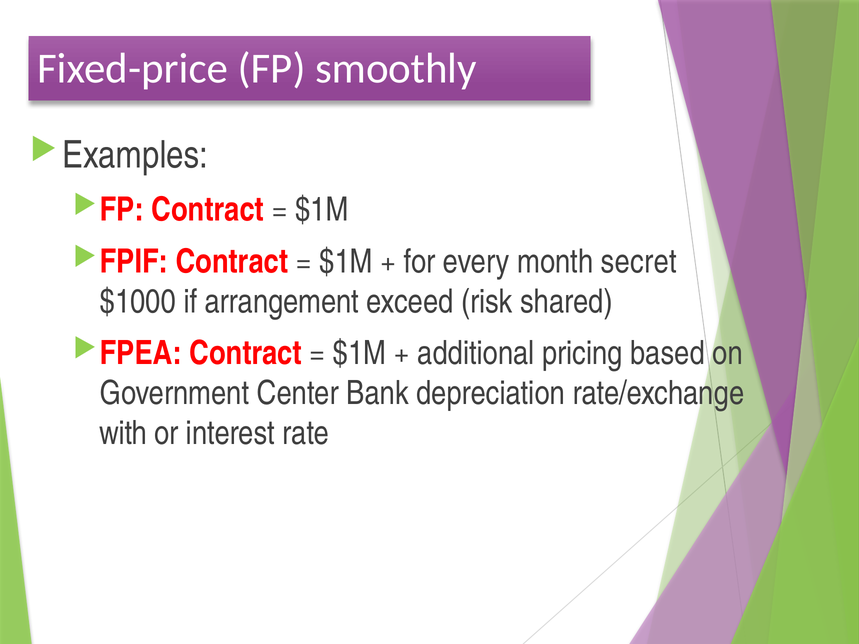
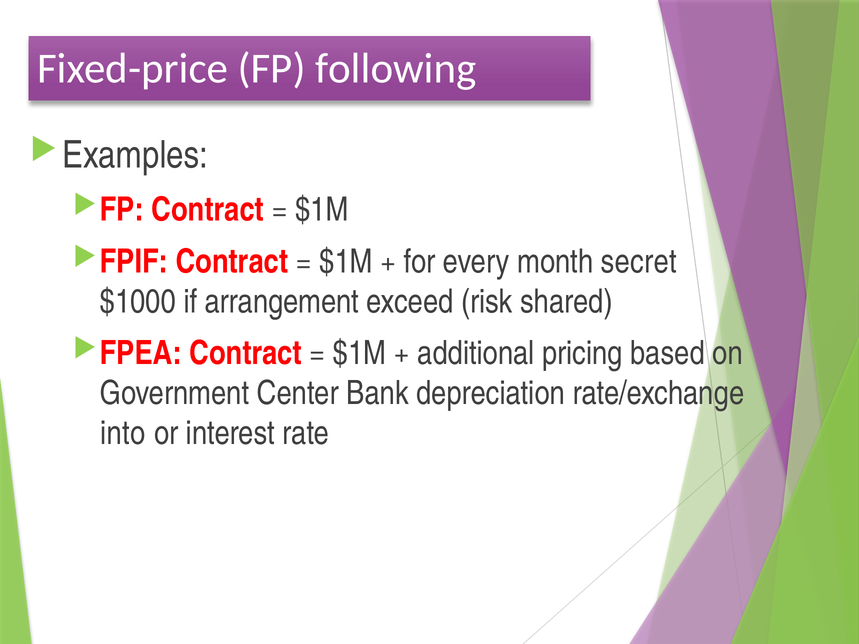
smoothly: smoothly -> following (396, 69)
with: with -> into (123, 434)
